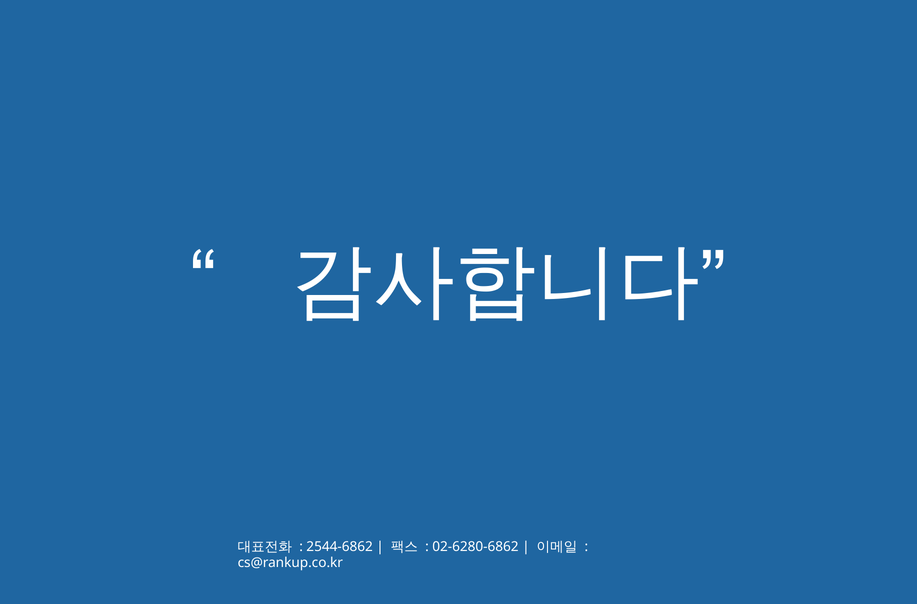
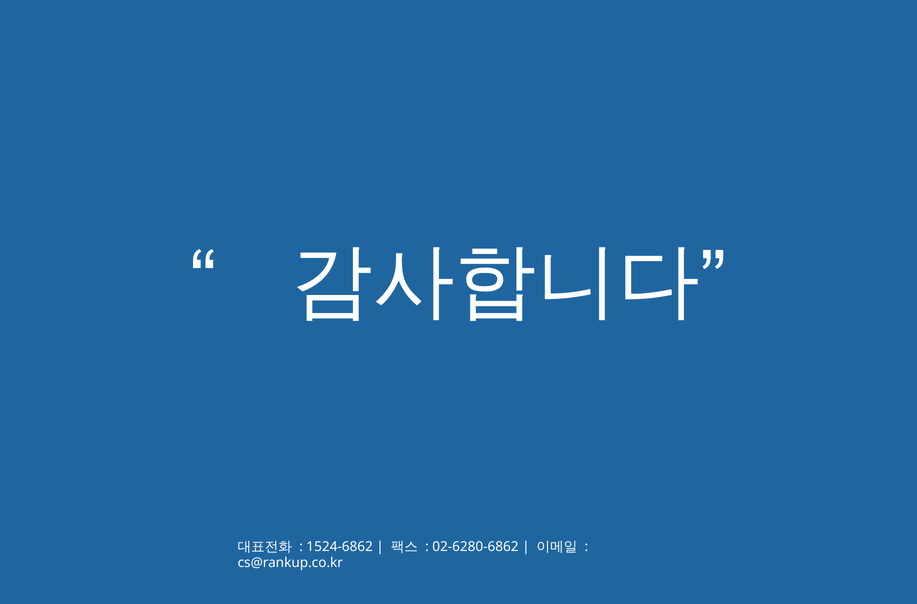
2544-6862: 2544-6862 -> 1524-6862 (340, 546)
